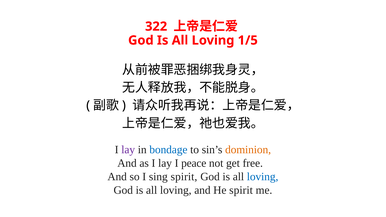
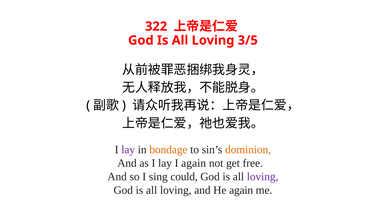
1/5: 1/5 -> 3/5 (248, 40)
bondage colour: blue -> orange (168, 150)
I peace: peace -> again (194, 163)
sing spirit: spirit -> could (184, 177)
loving colour: blue -> purple (263, 177)
He spirit: spirit -> again (241, 190)
